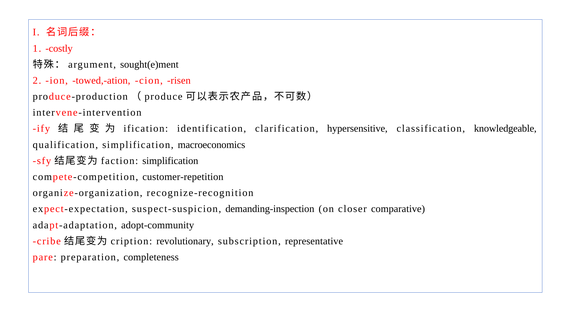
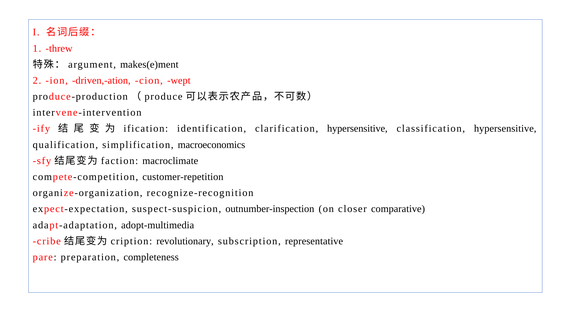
costly: costly -> threw (59, 48)
sought(e)ment: sought(e)ment -> makes(e)ment (149, 64)
towed,-ation: towed,-ation -> driven,-ation (101, 81)
risen: risen -> wept (179, 81)
classification knowledgeable: knowledgeable -> hypersensitive (505, 129)
simplification: simplification -> macroclimate (170, 161)
demanding-inspection: demanding-inspection -> outnumber-inspection (270, 209)
adopt-community: adopt-community -> adopt-multimedia (158, 225)
